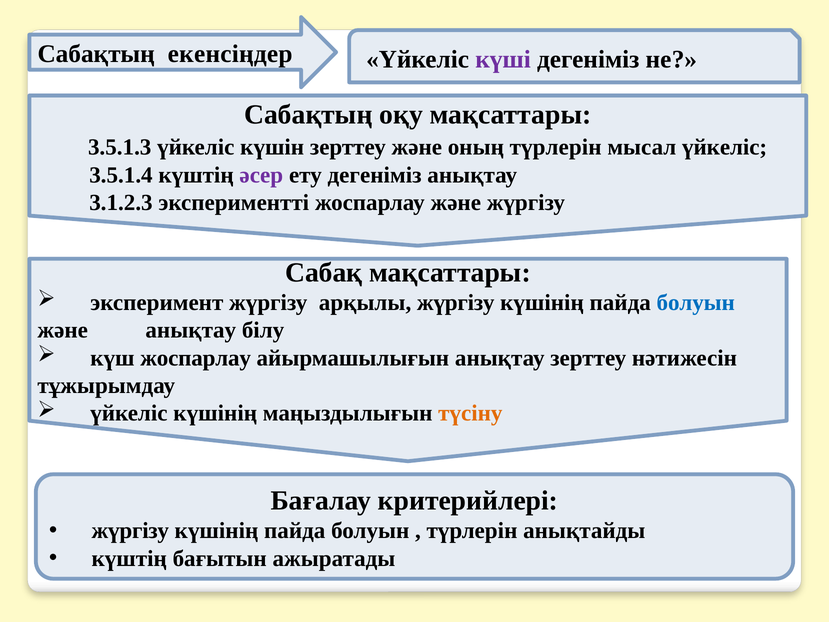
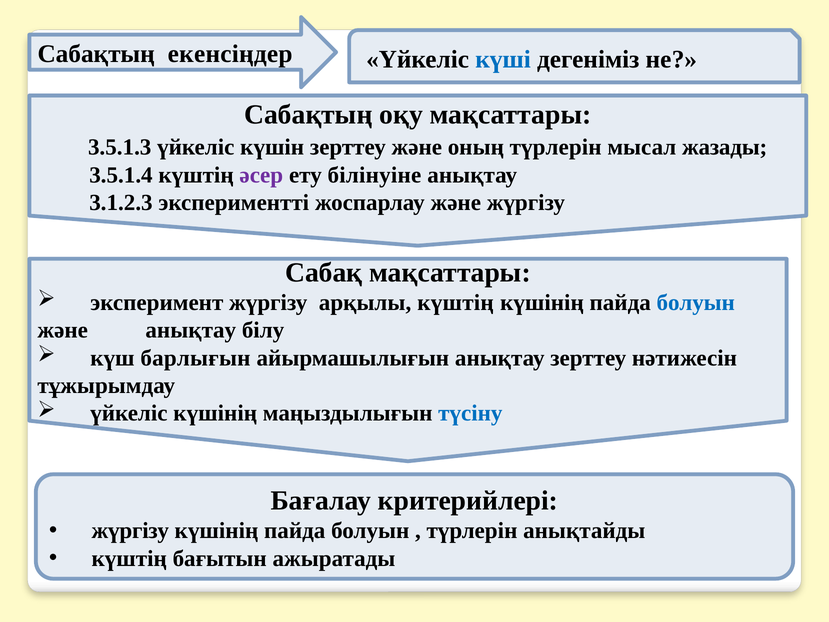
күші colour: purple -> blue (503, 59)
мысал үйкеліс: үйкеліс -> жазады (725, 147)
ету дегеніміз: дегеніміз -> білінуіне (374, 175)
арқылы жүргізу: жүргізу -> күштің (456, 302)
күш жоспарлау: жоспарлау -> барлығын (195, 358)
түсіну colour: orange -> blue (470, 413)
